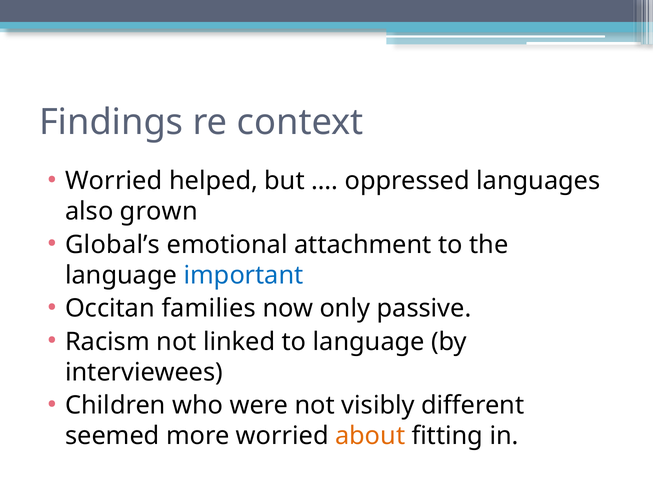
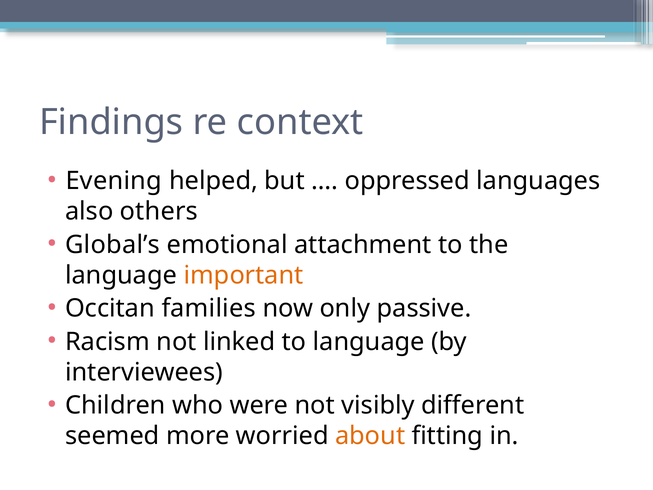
Worried: Worried -> Evening (114, 181)
grown: grown -> others (159, 211)
important colour: blue -> orange (244, 275)
